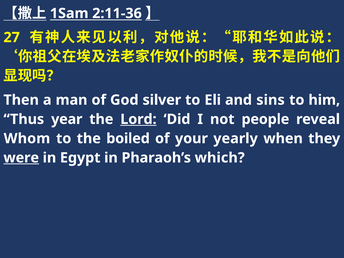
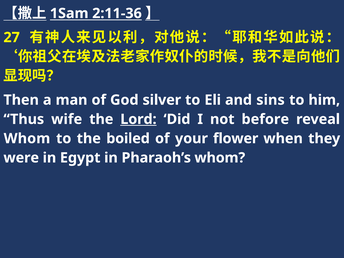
year: year -> wife (67, 119)
people: people -> before (265, 119)
yearly: yearly -> flower (236, 138)
were underline: present -> none (21, 158)
Pharaoh’s which: which -> whom (220, 158)
